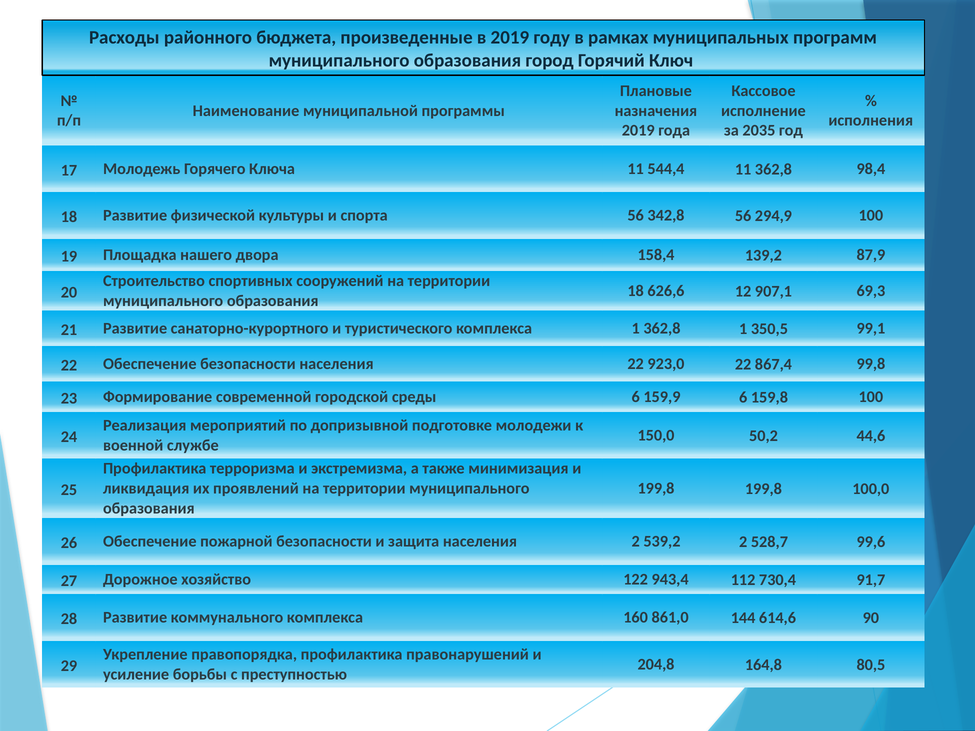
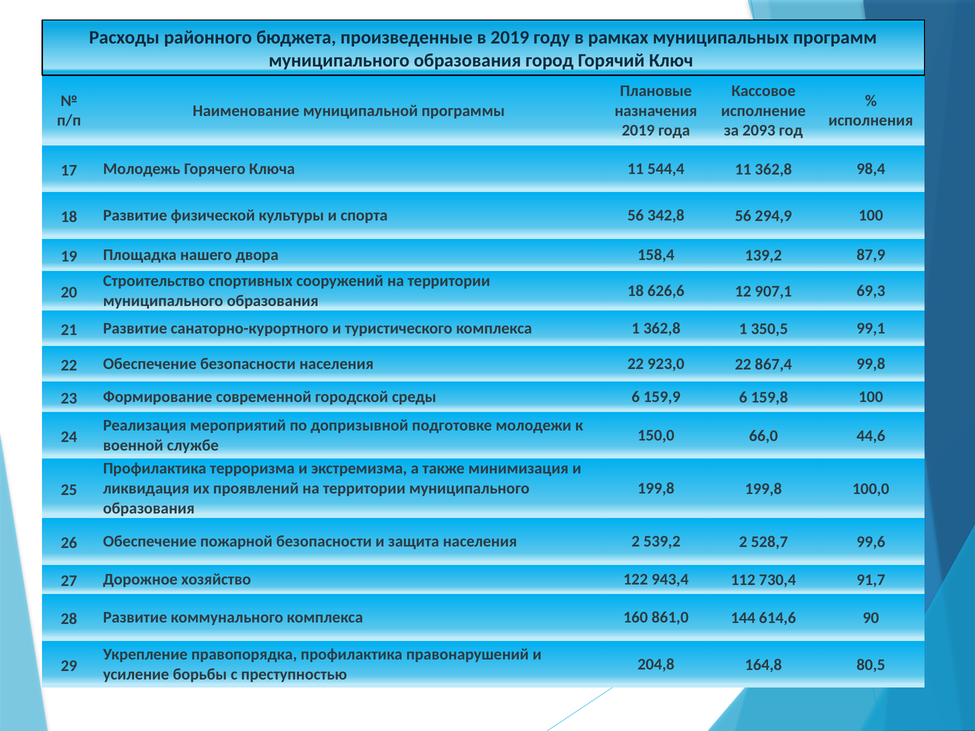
2035: 2035 -> 2093 (759, 131)
50,2: 50,2 -> 66,0 (764, 436)
